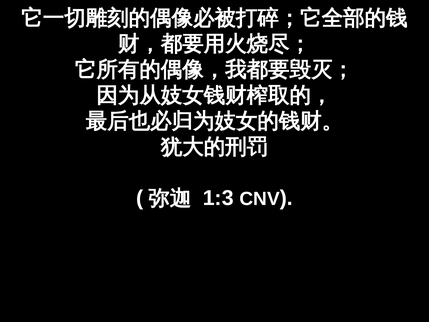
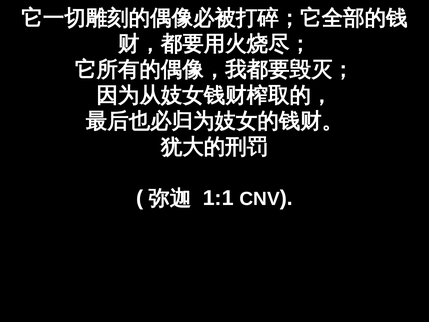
1:3: 1:3 -> 1:1 (218, 198)
